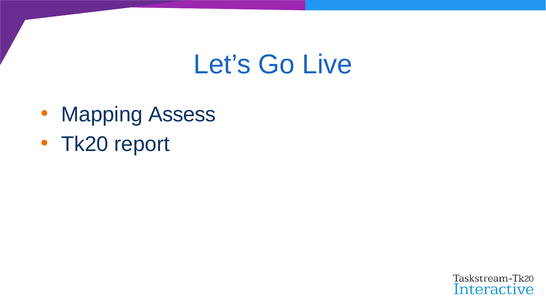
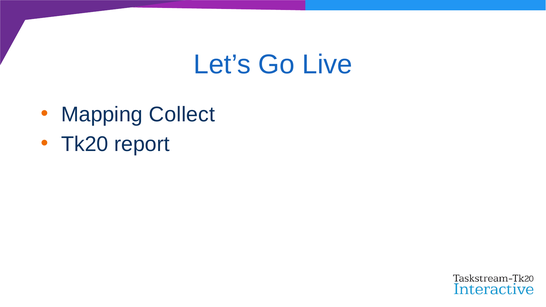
Assess: Assess -> Collect (182, 114)
